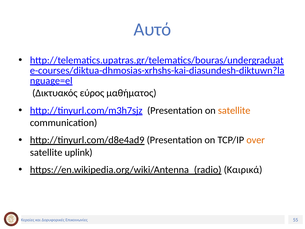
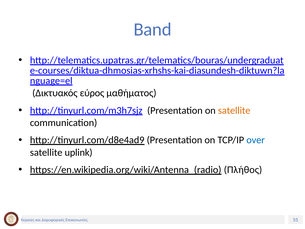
Αυτό: Αυτό -> Band (153, 30)
over colour: orange -> blue (256, 140)
Καιρικά: Καιρικά -> Πλήθος (243, 170)
